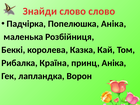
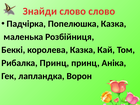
Попелюшка Аніка: Аніка -> Казка (114, 24)
Рибалка Країна: Країна -> Принц (54, 63)
